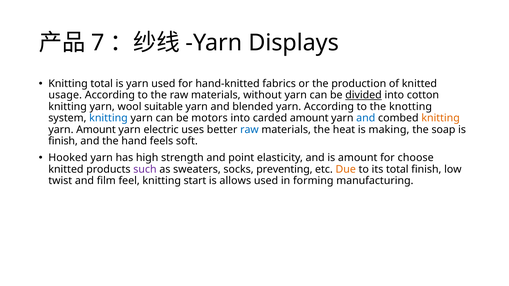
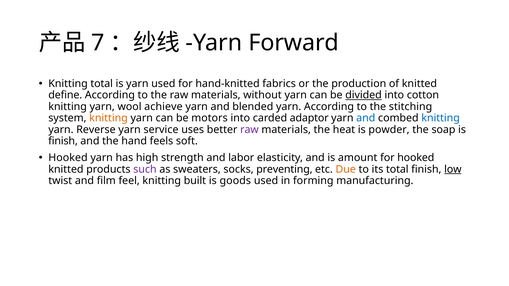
Displays: Displays -> Forward (294, 43)
usage: usage -> define (65, 95)
suitable: suitable -> achieve (163, 107)
knotting: knotting -> stitching (411, 107)
knitting colour: blue -> orange (109, 118)
carded amount: amount -> adaptor (309, 118)
knitting colour: orange -> blue (441, 118)
yarn Amount: Amount -> Reverse (96, 130)
electric: electric -> service (161, 130)
raw colour: blue -> purple (249, 130)
making: making -> powder (389, 130)
point: point -> labor (241, 158)
for choose: choose -> hooked (416, 158)
low underline: none -> present (453, 169)
start: start -> built (195, 181)
allows: allows -> goods (235, 181)
